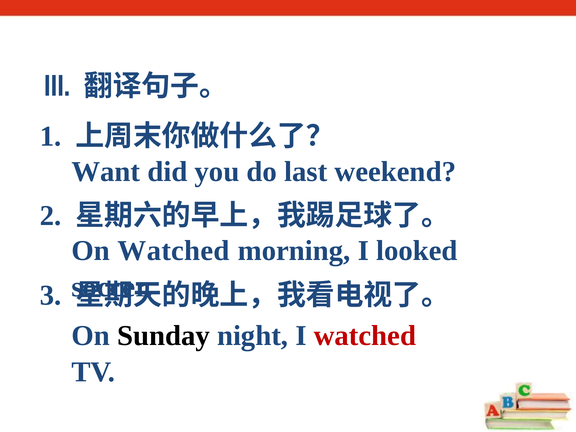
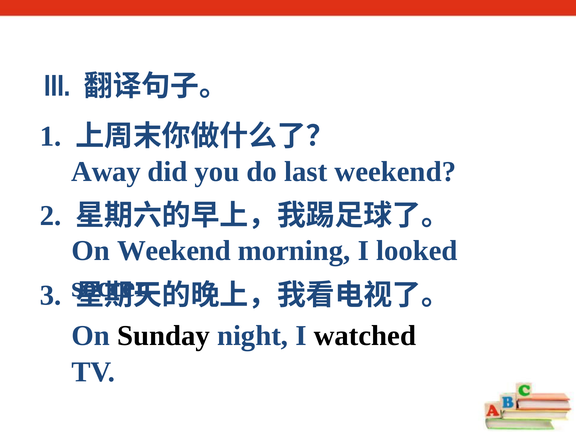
Want: Want -> Away (106, 172)
On Watched: Watched -> Weekend (174, 251)
watched colour: red -> black (365, 336)
